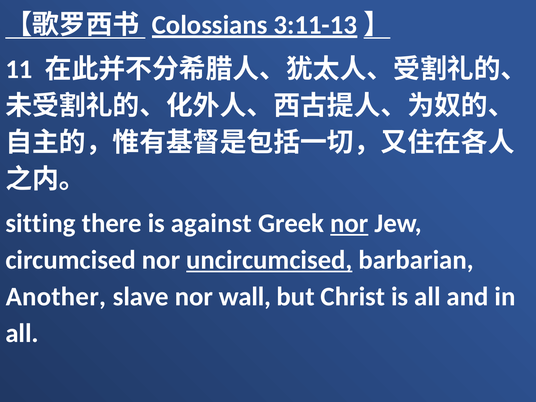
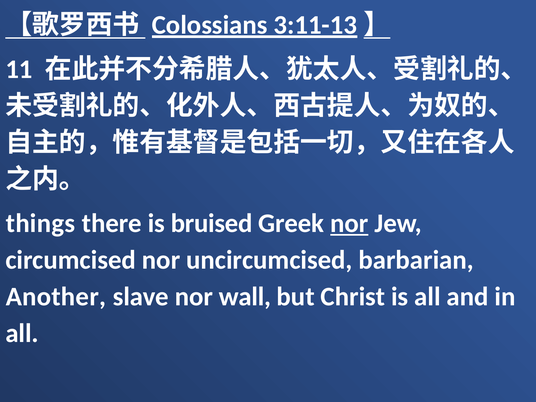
sitting: sitting -> things (40, 223)
against: against -> bruised (212, 223)
uncircumcised underline: present -> none (269, 260)
